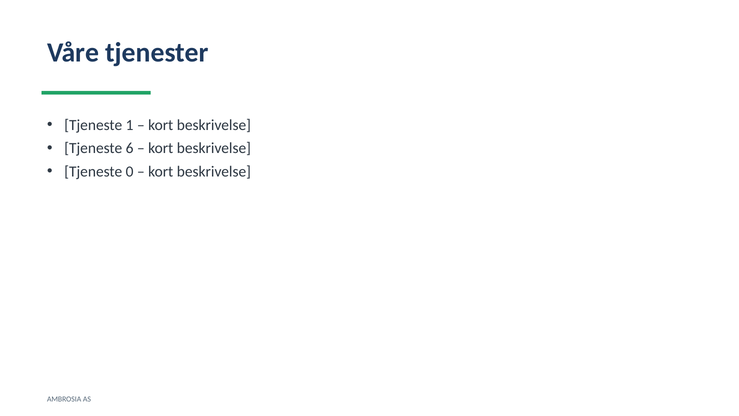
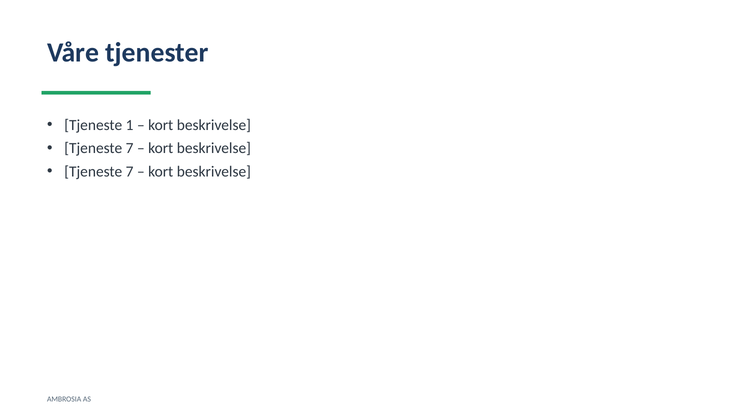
6: 6 -> 7 (130, 148)
0: 0 -> 7 (130, 171)
